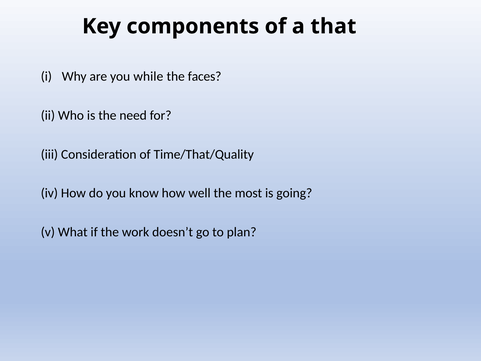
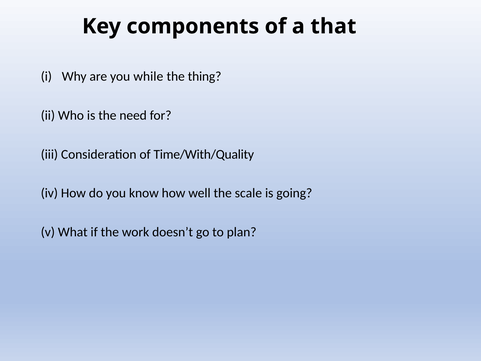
faces: faces -> thing (205, 76)
Time/That/Quality: Time/That/Quality -> Time/With/Quality (204, 154)
most: most -> scale (248, 193)
